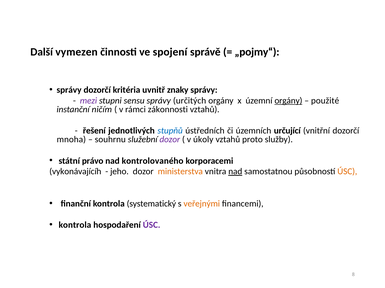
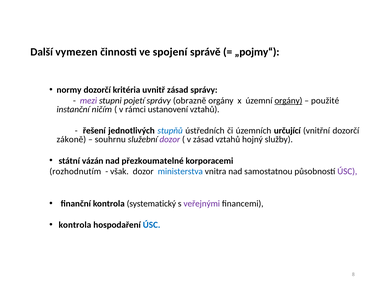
správy: správy -> normy (69, 90)
uvnitř znaky: znaky -> zásad (178, 90)
sensu: sensu -> pojetí (134, 101)
určitých: určitých -> obrazně (190, 101)
zákonnosti: zákonnosti -> ustanovení (168, 110)
mnoha: mnoha -> zákoně (71, 140)
v úkoly: úkoly -> zásad (203, 140)
proto: proto -> hojný (252, 140)
právo: právo -> vázán (93, 161)
kontrolovaného: kontrolovaného -> přezkoumatelné (153, 161)
vykonávajícíh: vykonávajícíh -> rozhodnutím (75, 172)
jeho: jeho -> však (119, 172)
ministerstva colour: orange -> blue (180, 172)
nad underline: present -> none (235, 172)
ÚSC colour: orange -> purple (347, 172)
veřejnými colour: orange -> purple (202, 204)
ÚSC colour: purple -> blue (152, 226)
